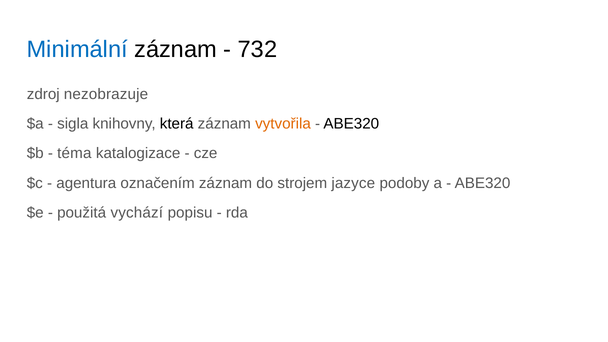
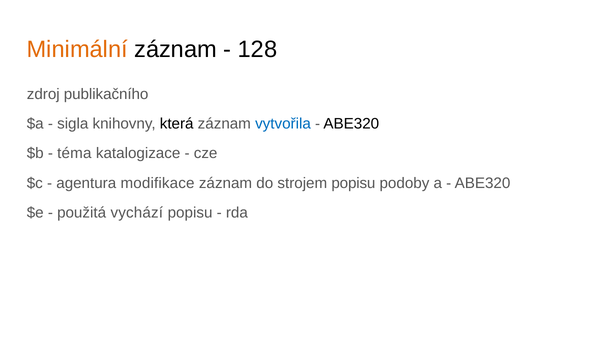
Minimální colour: blue -> orange (77, 49)
732: 732 -> 128 (257, 49)
nezobrazuje: nezobrazuje -> publikačního (106, 94)
vytvořila colour: orange -> blue (283, 124)
označením: označením -> modifikace (158, 183)
strojem jazyce: jazyce -> popisu (353, 183)
